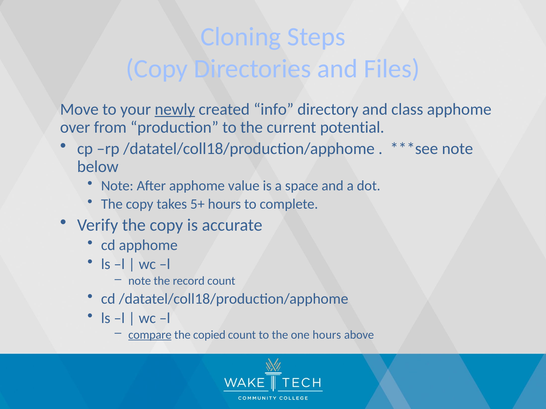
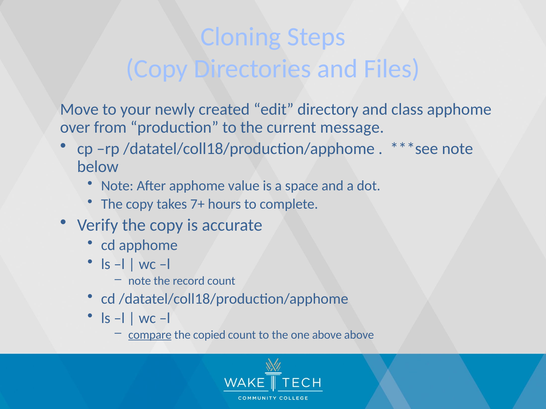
newly underline: present -> none (175, 109)
info: info -> edit (274, 109)
potential: potential -> message (352, 127)
5+: 5+ -> 7+ (197, 204)
one hours: hours -> above (327, 335)
